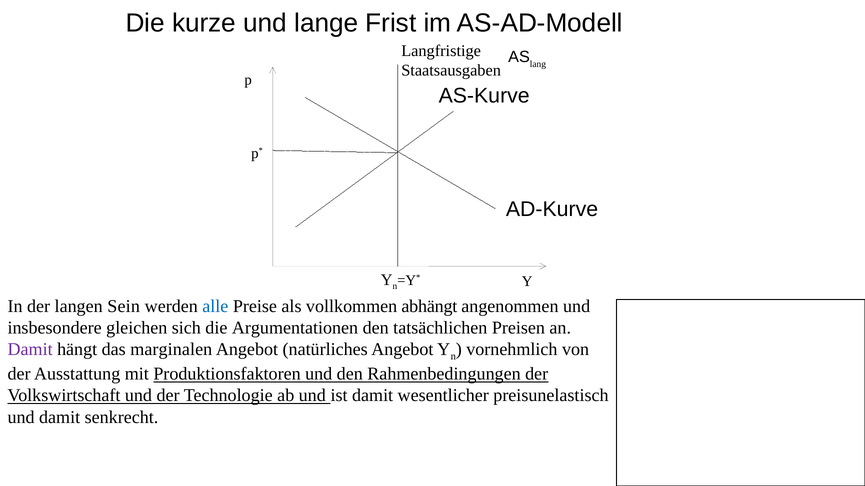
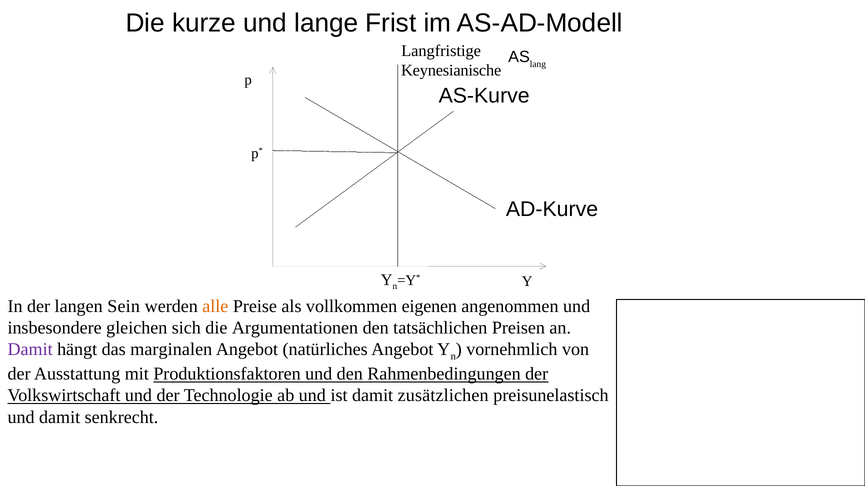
Staatsausgaben: Staatsausgaben -> Keynesianische (451, 71)
alle colour: blue -> orange (215, 306)
abhängt: abhängt -> eigenen (429, 306)
wesentlicher: wesentlicher -> zusätzlichen (443, 396)
